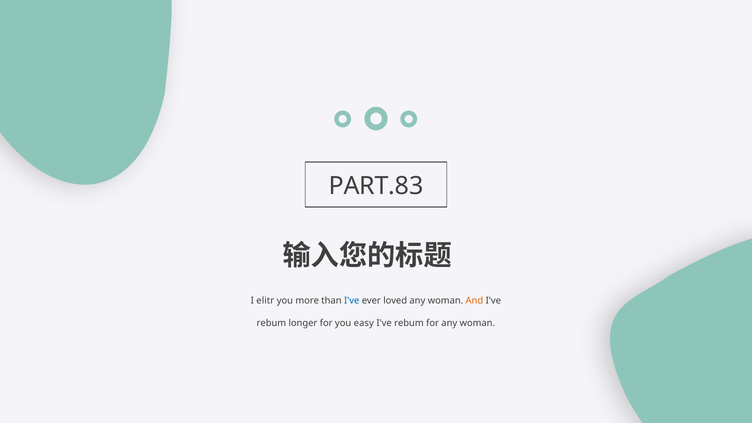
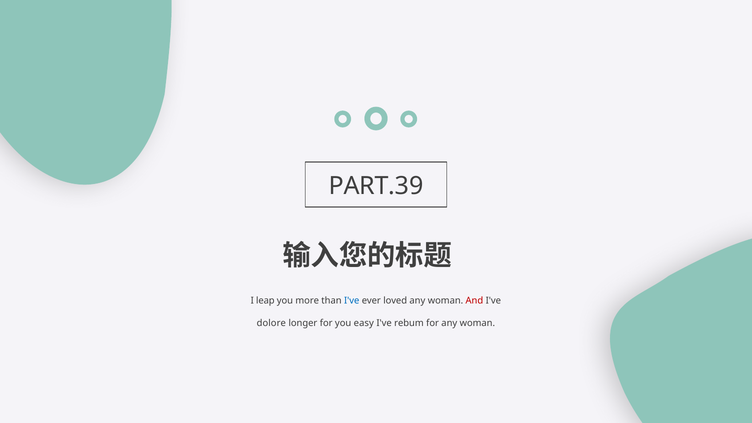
PART.83: PART.83 -> PART.39 (376, 186)
elitr: elitr -> leap (265, 300)
And colour: orange -> red (474, 300)
rebum: rebum -> dolore (271, 323)
